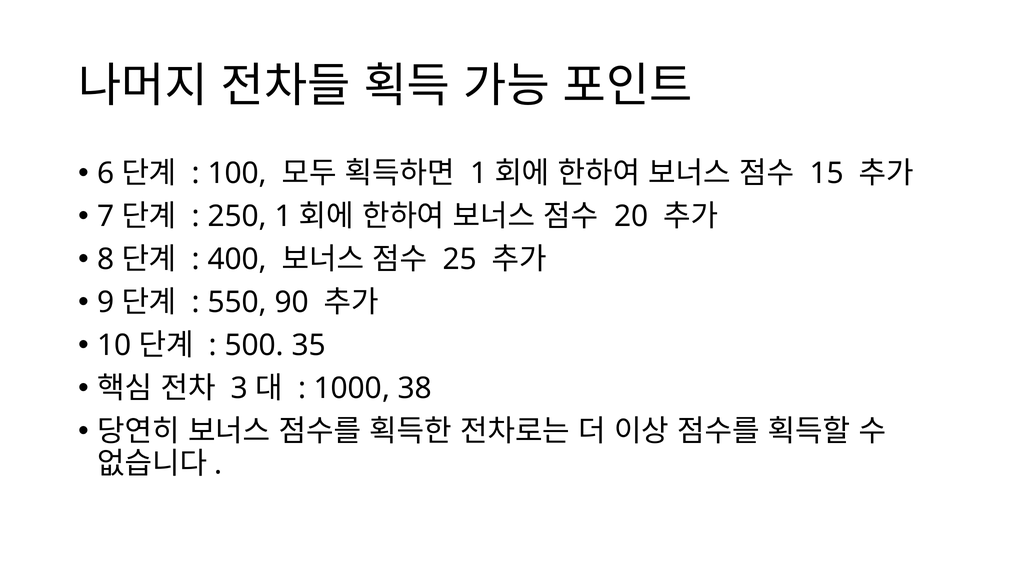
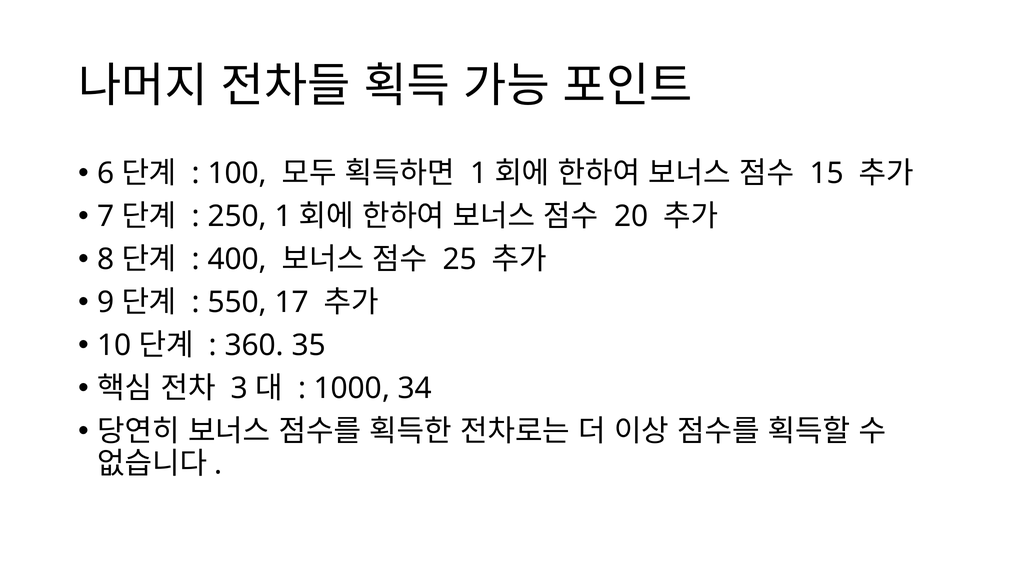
90: 90 -> 17 (292, 302)
500: 500 -> 360 (254, 345)
38: 38 -> 34 (415, 388)
